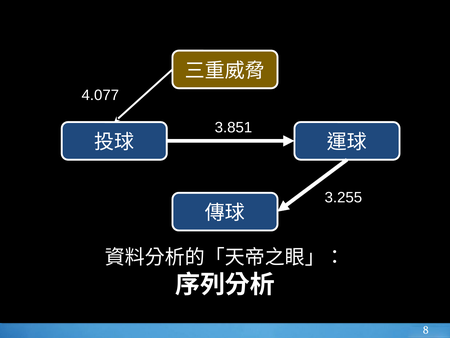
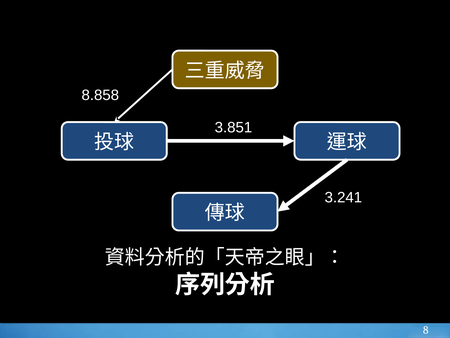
4.077: 4.077 -> 8.858 (100, 95)
3.255: 3.255 -> 3.241 (343, 197)
